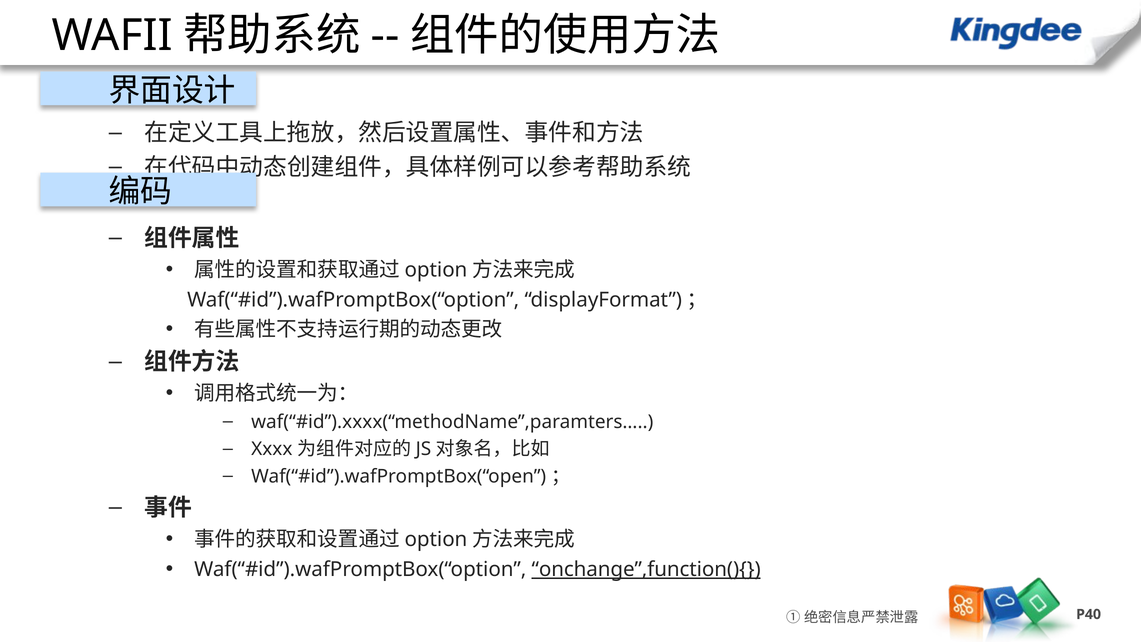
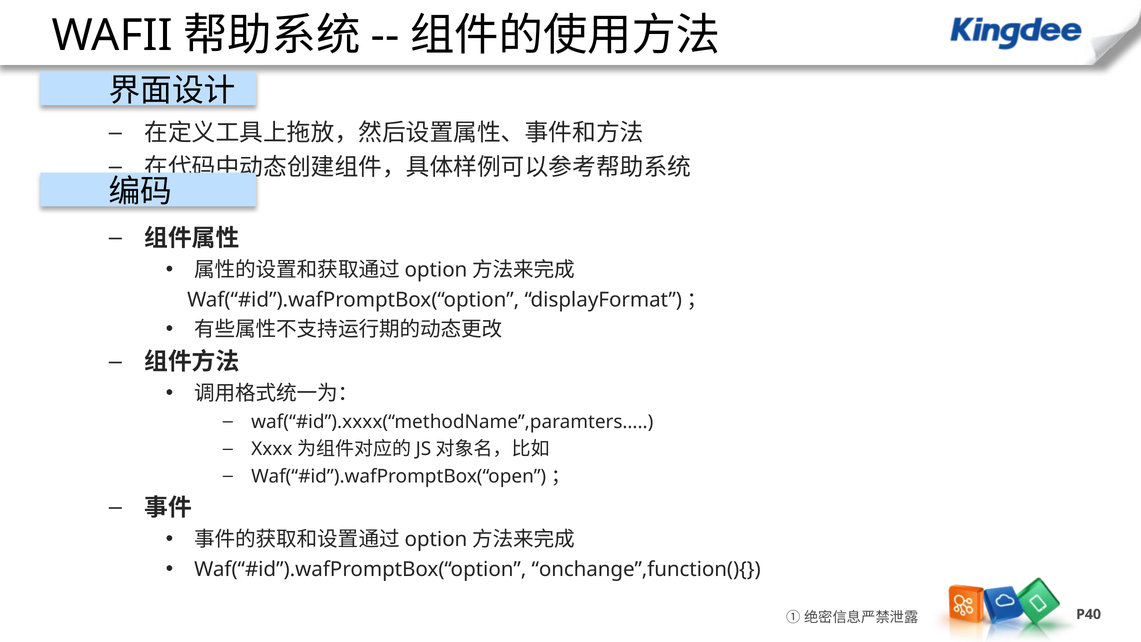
onchange”,function(){ underline: present -> none (646, 569)
